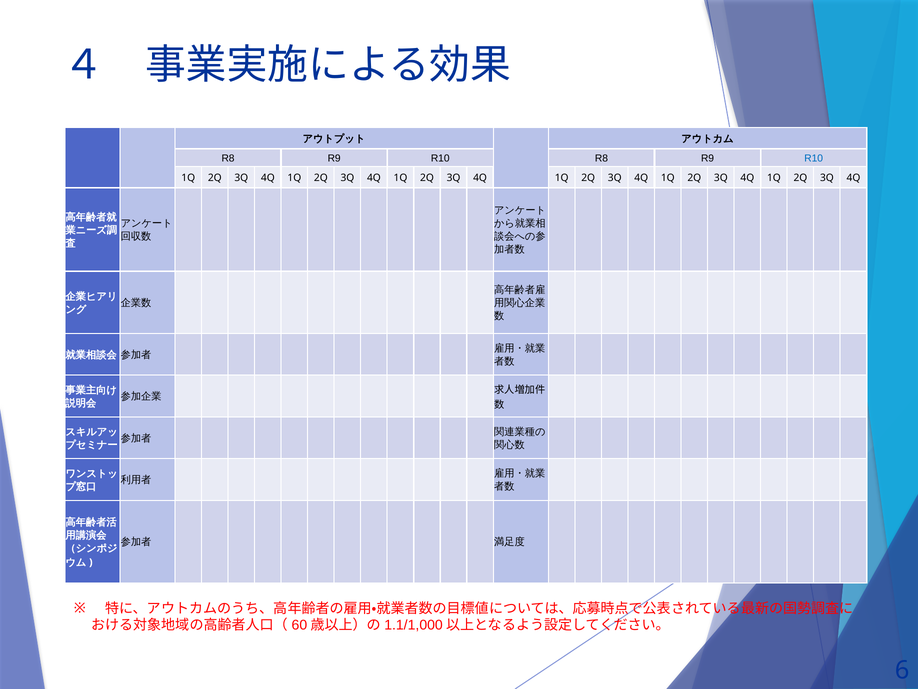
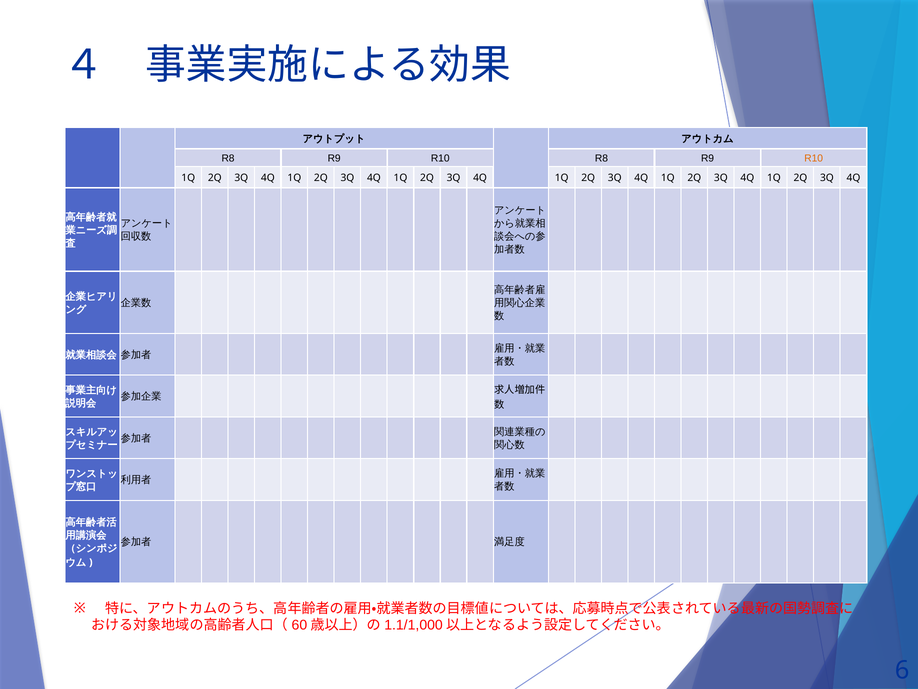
R10 colour: blue -> orange (814, 158)
